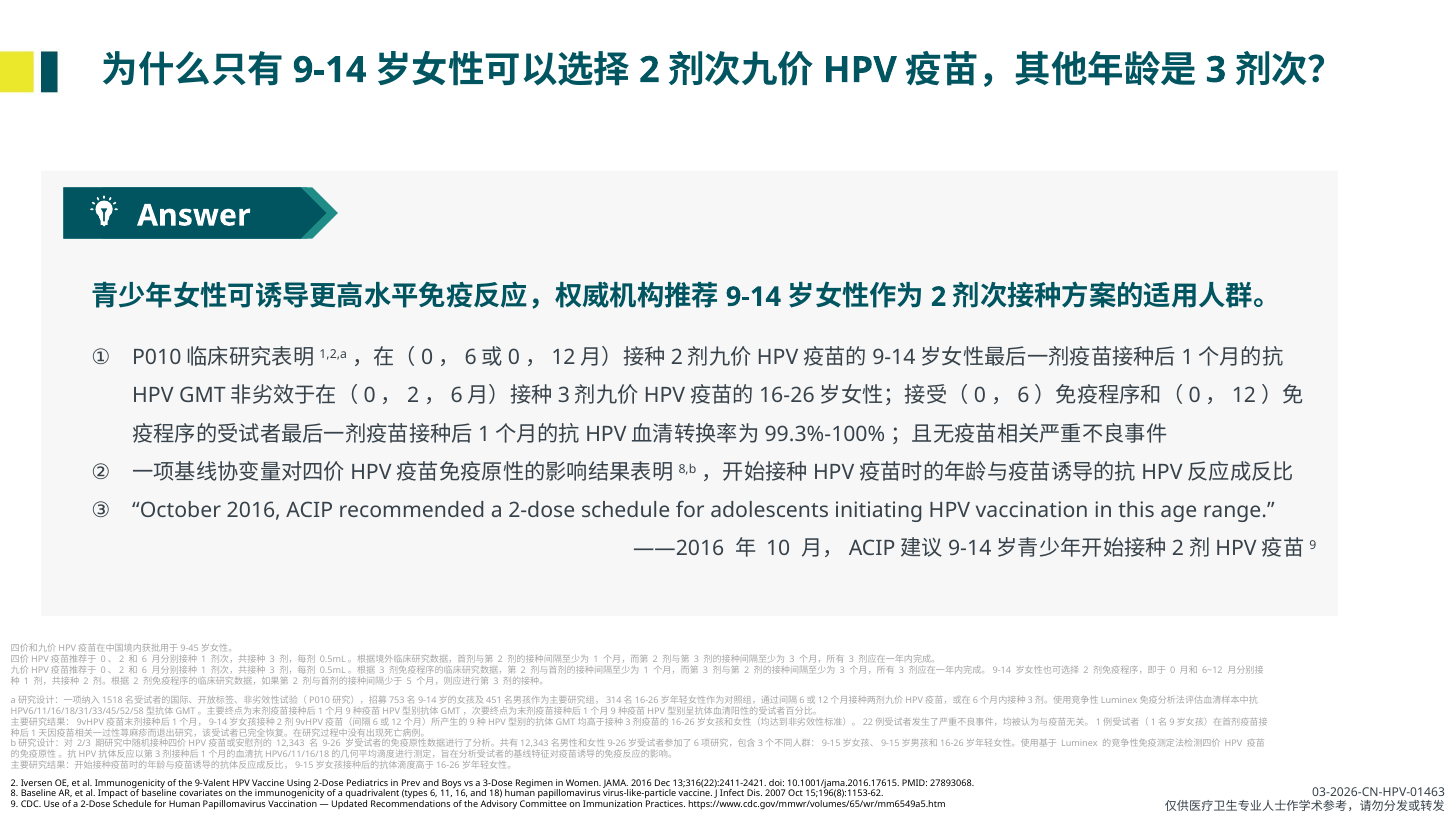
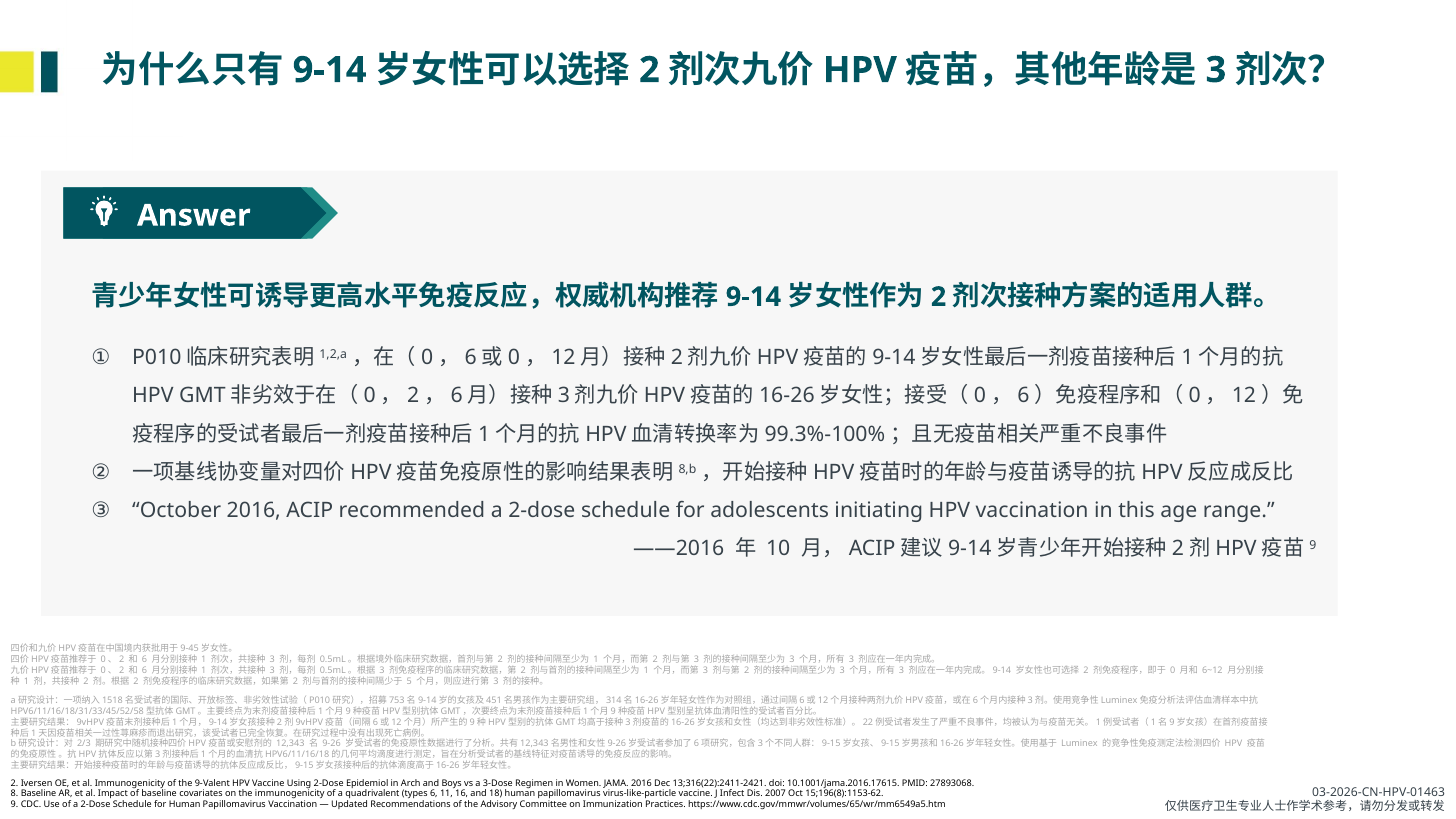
Pediatrics: Pediatrics -> Epidemiol (367, 783)
Prev: Prev -> Arch (411, 783)
